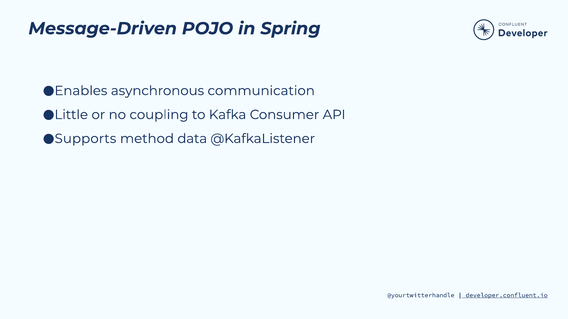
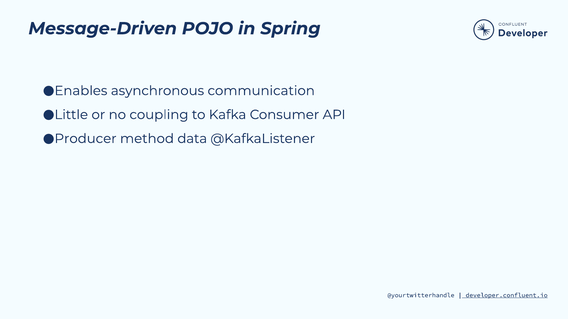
Supports: Supports -> Producer (86, 139)
